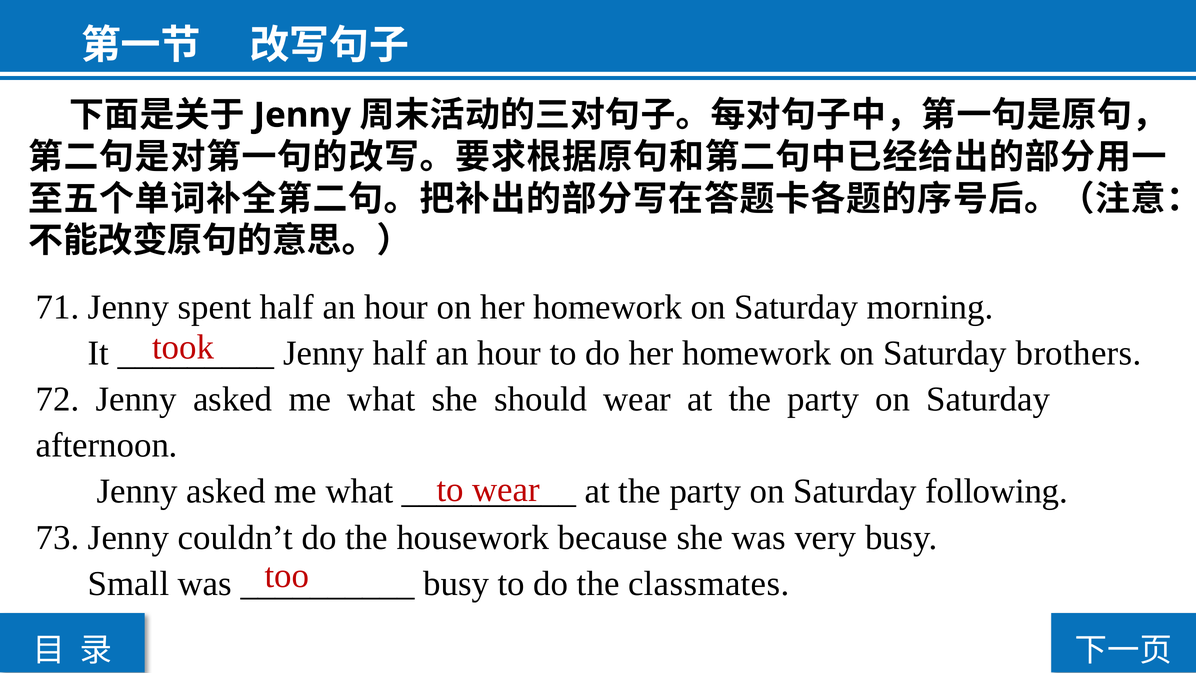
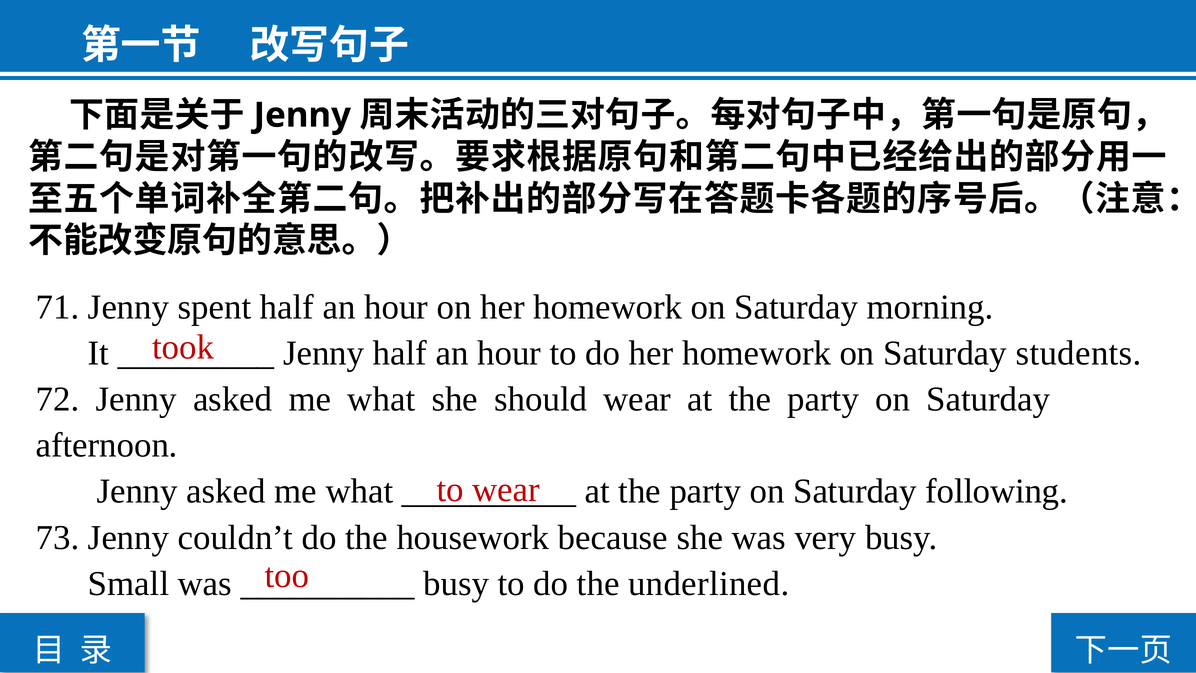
brothers: brothers -> students (1079, 353)
classmates: classmates -> underlined (709, 583)
